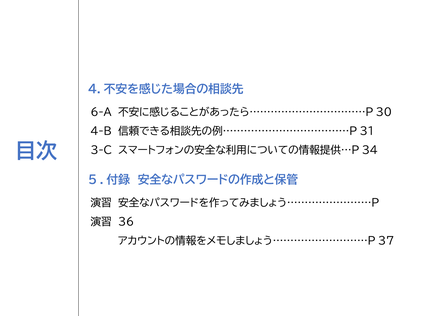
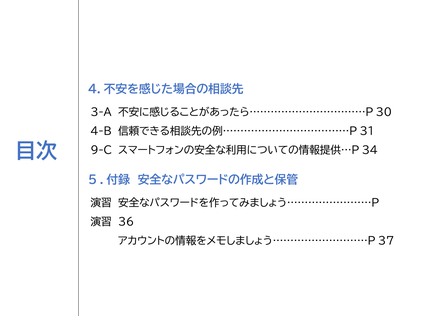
6-A: 6-A -> 3-A (101, 113)
3-C: 3-C -> 9-C (101, 151)
